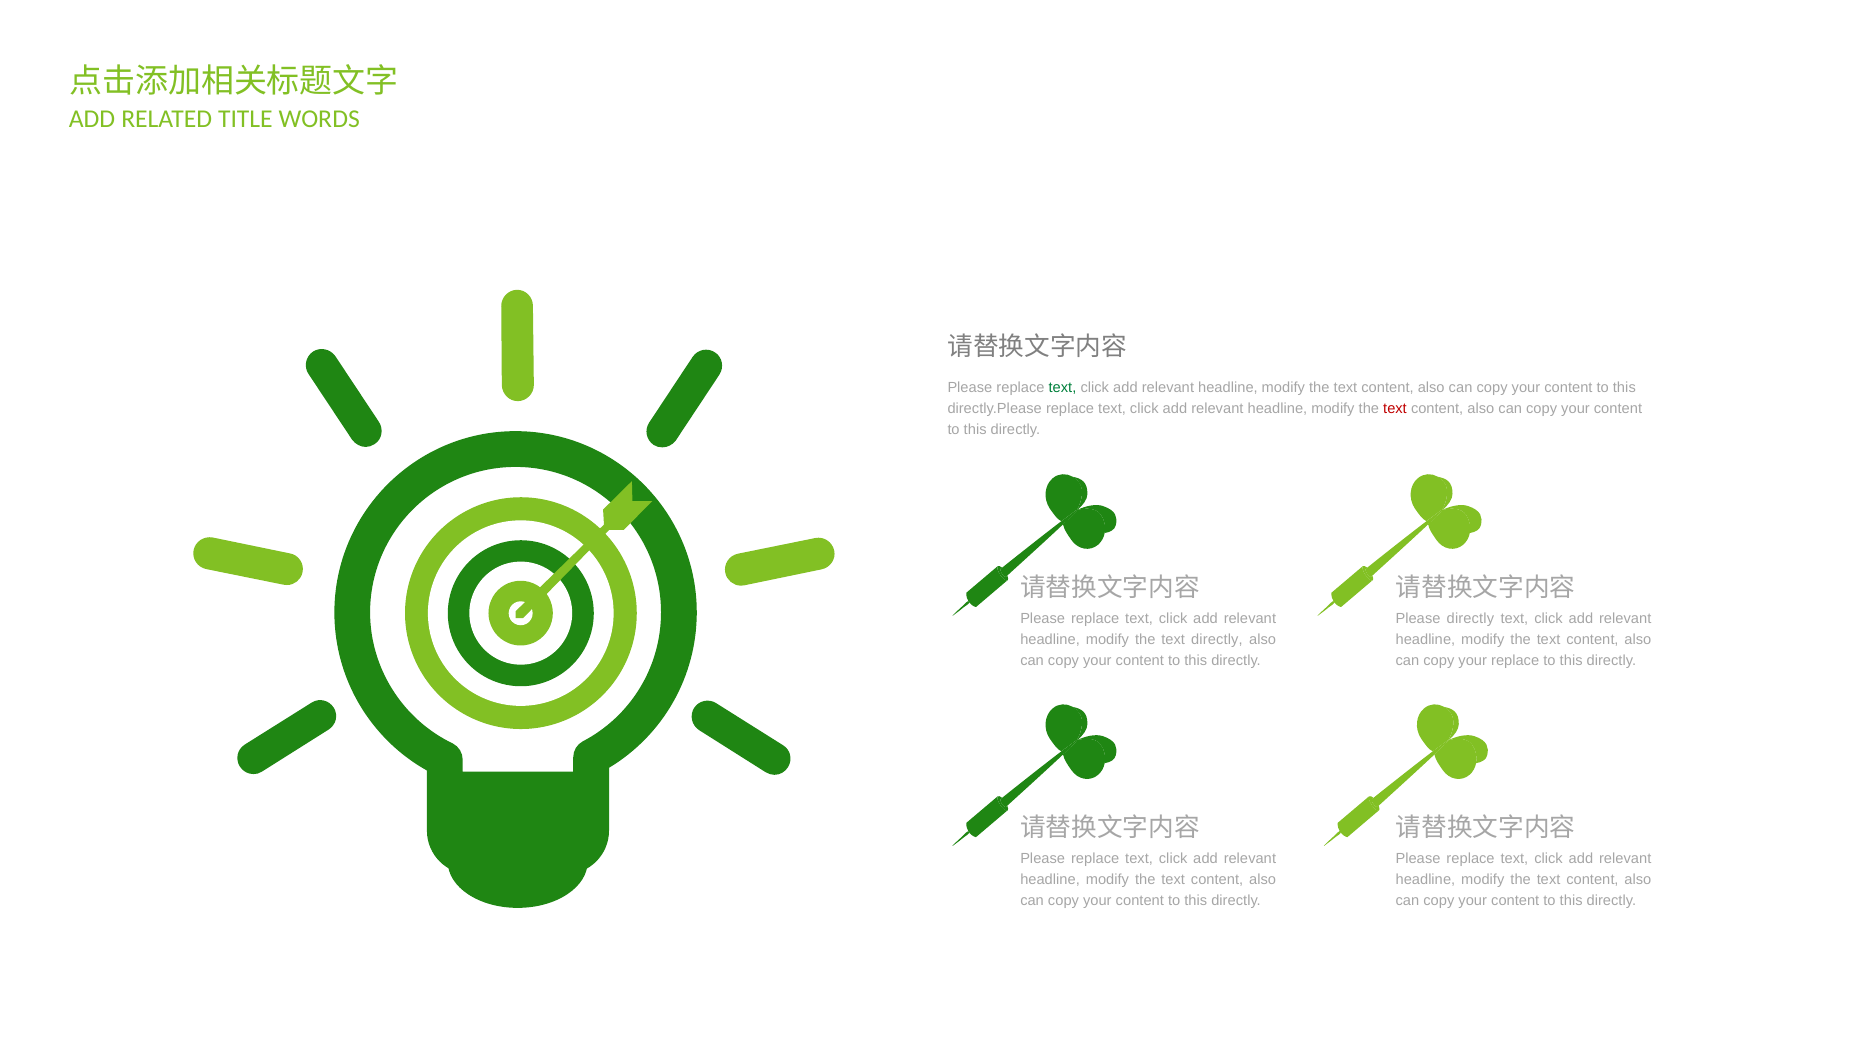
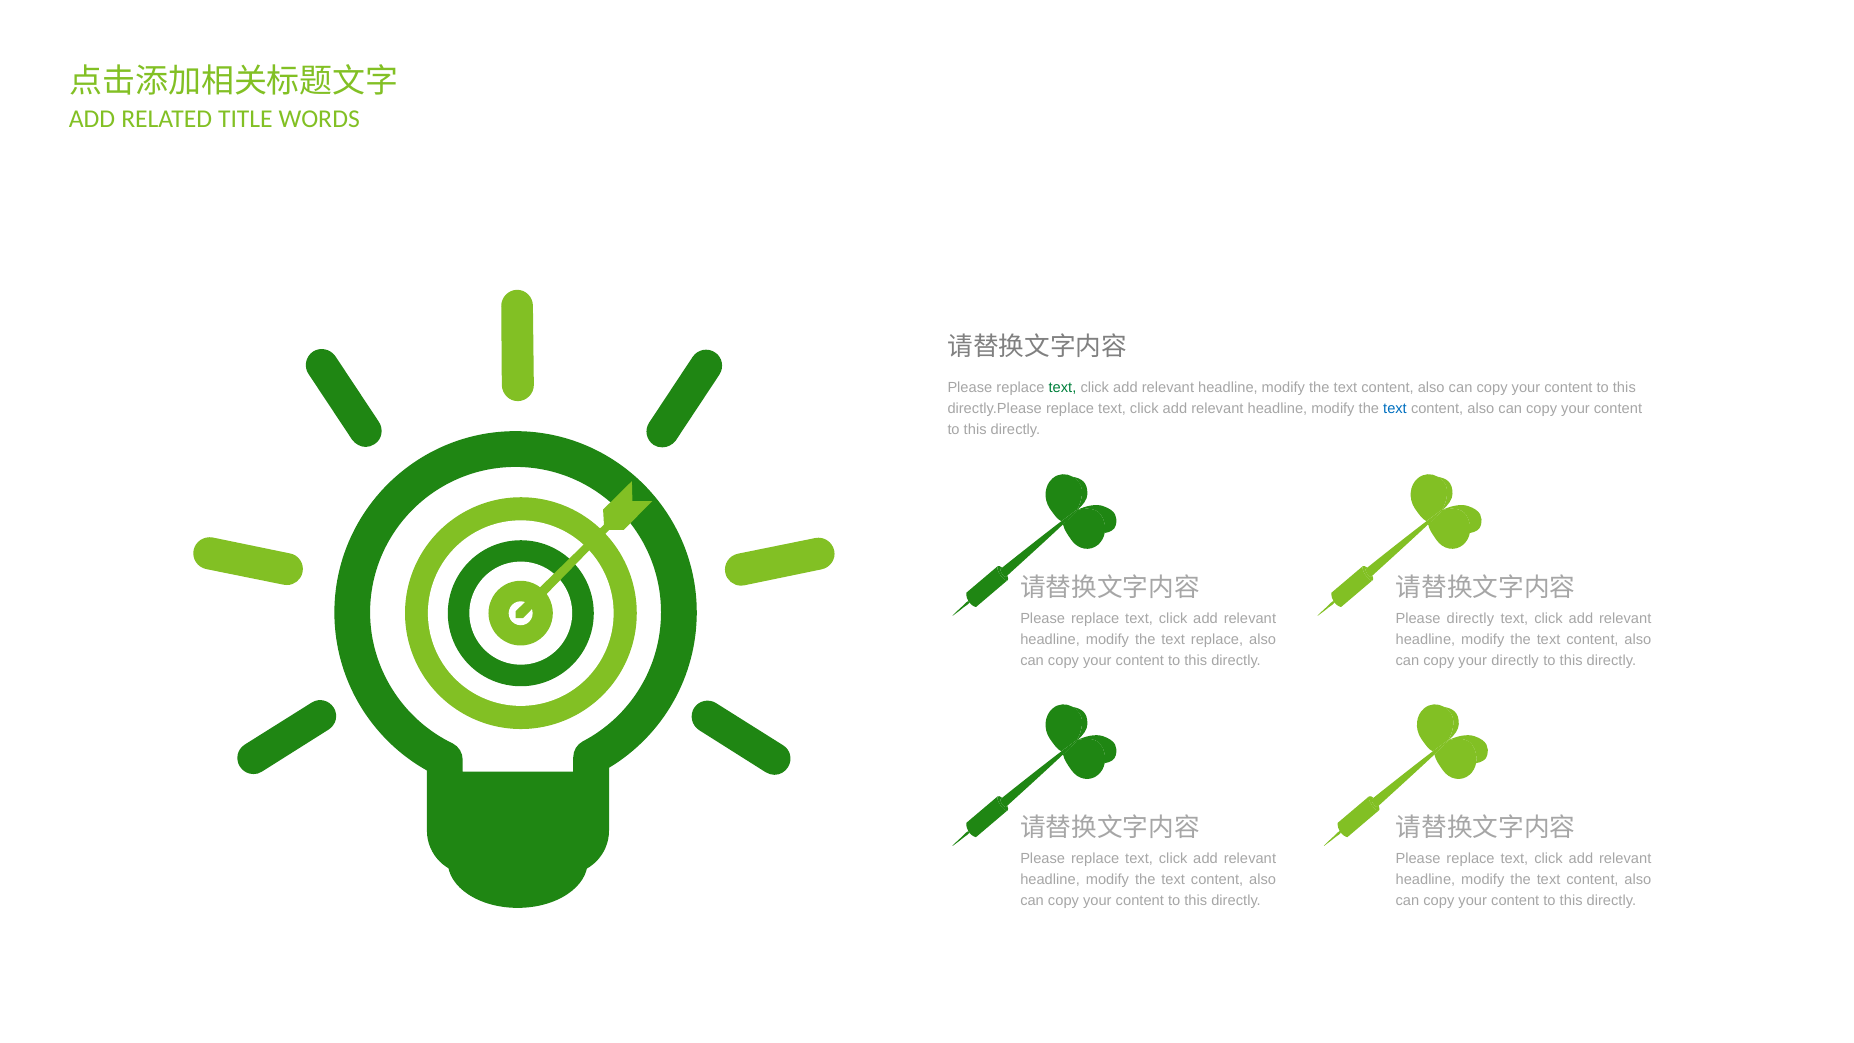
text colour: red -> blue (1395, 408)
text directly: directly -> replace (1217, 640)
your replace: replace -> directly (1515, 661)
